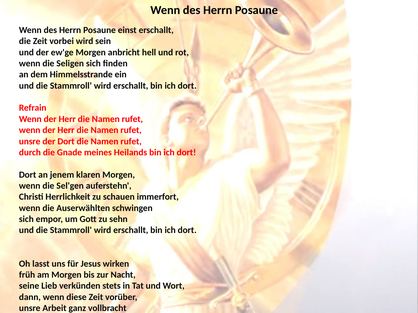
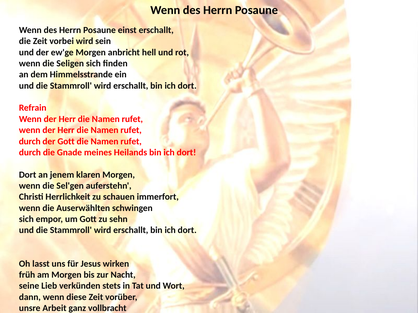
unsre: unsre -> durch (30, 142)
der Dort: Dort -> Gott (66, 142)
